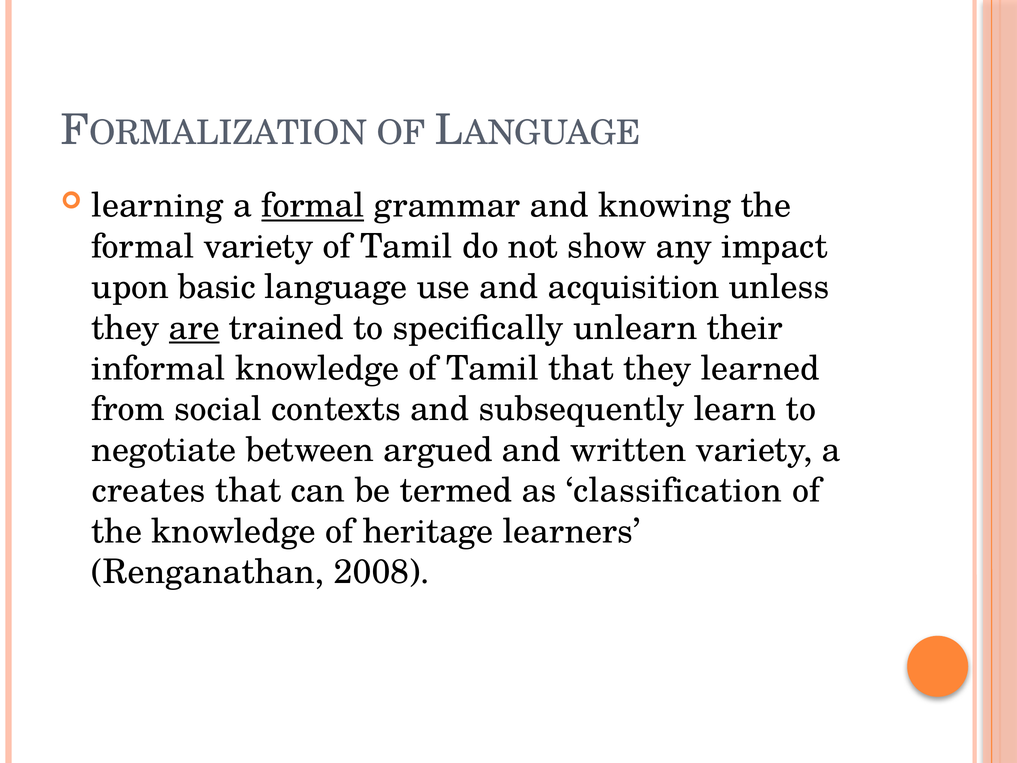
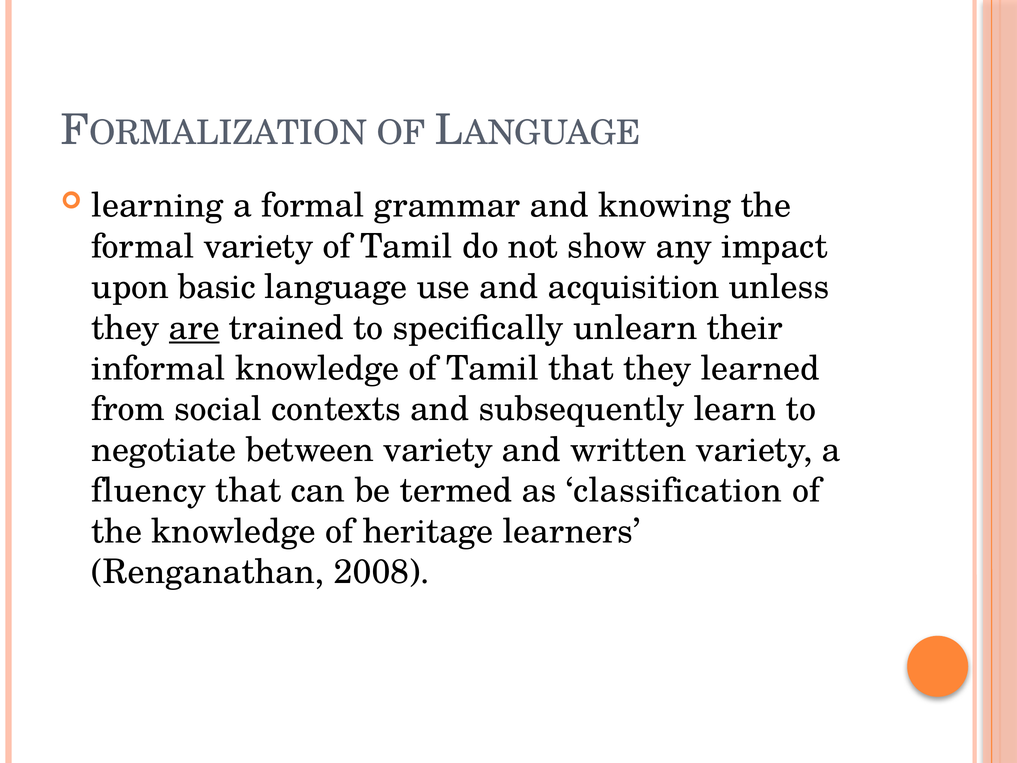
formal underline: present -> none (313, 206)
between argued: argued -> variety (438, 450)
creates: creates -> fluency (149, 490)
